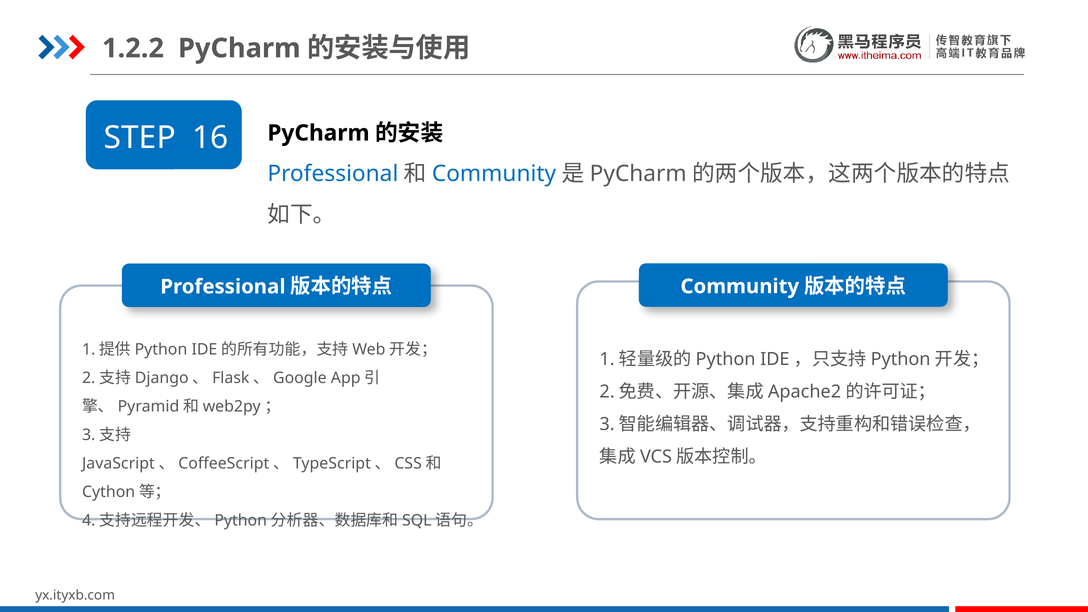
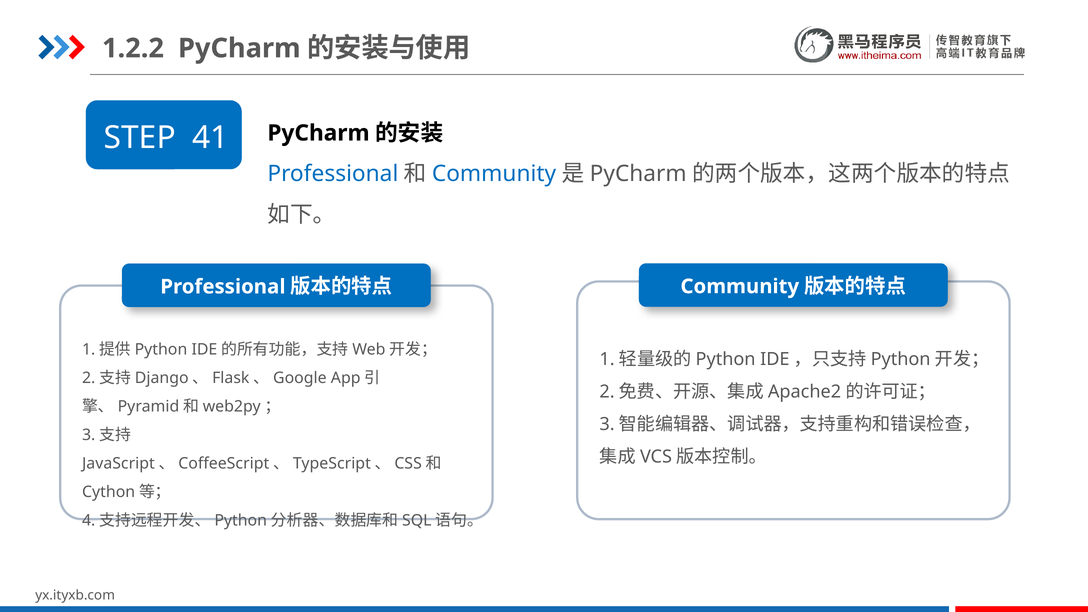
16: 16 -> 41 (210, 138)
